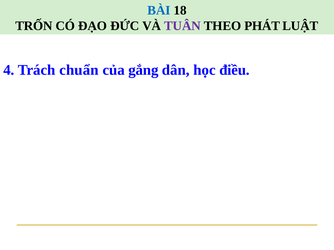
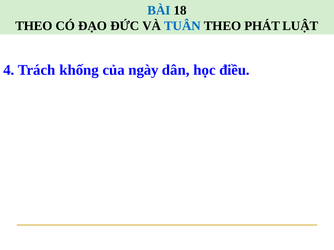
TRỐN: TRỐN -> THEO (34, 26)
TUÂN colour: purple -> blue (182, 26)
chuẩn: chuẩn -> khống (79, 70)
gắng: gắng -> ngày (143, 70)
